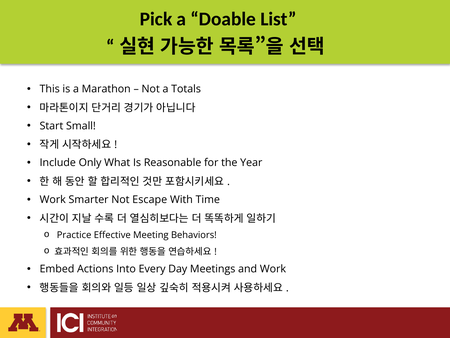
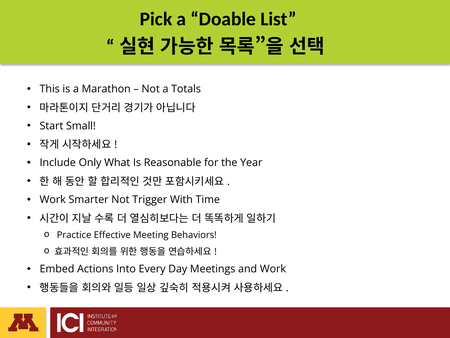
Escape: Escape -> Trigger (150, 199)
